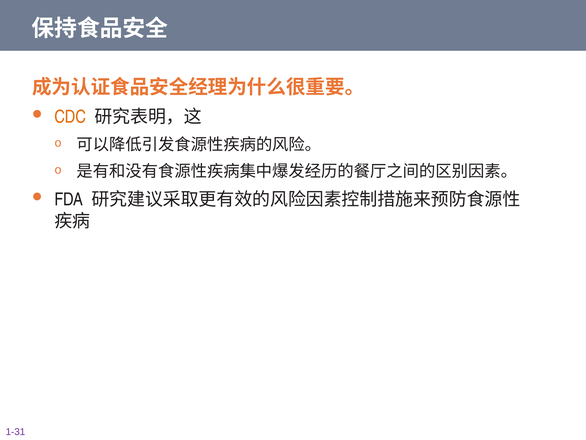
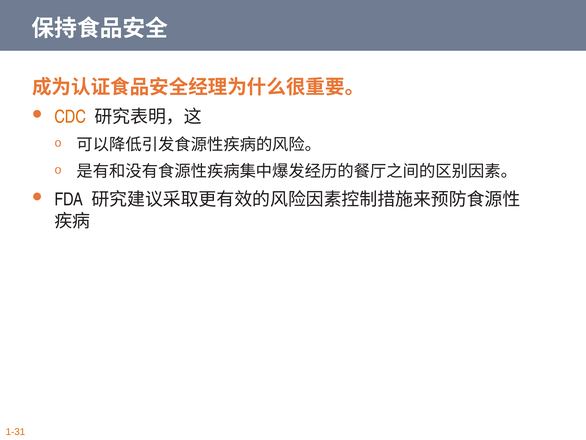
1-31 colour: purple -> orange (15, 431)
